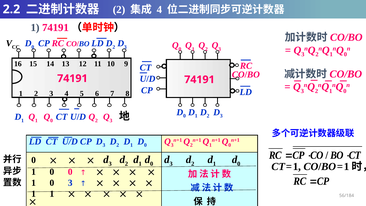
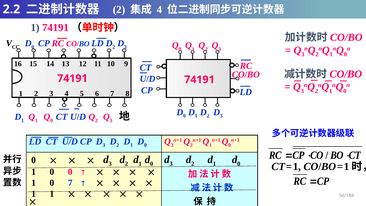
0 3: 3 -> 7 (70, 183)
